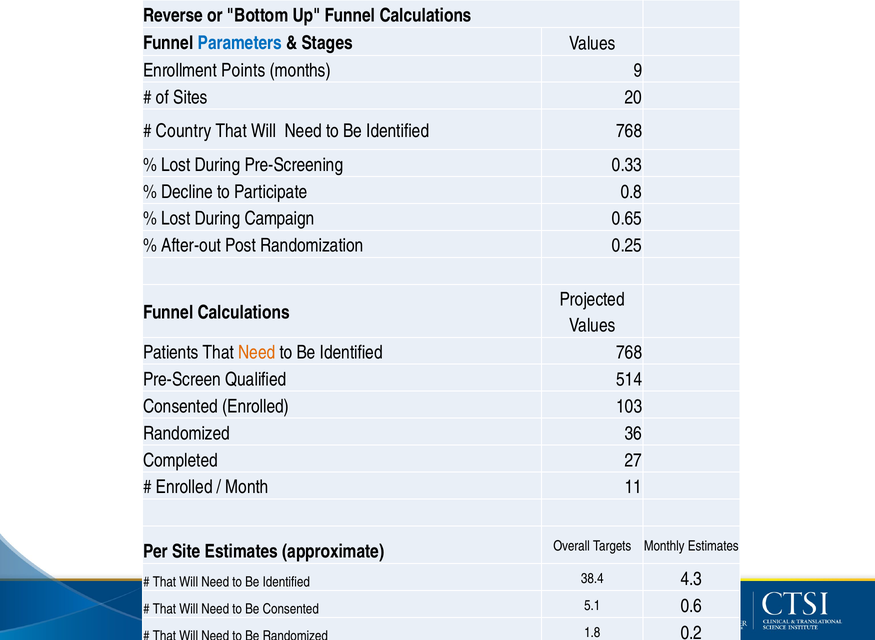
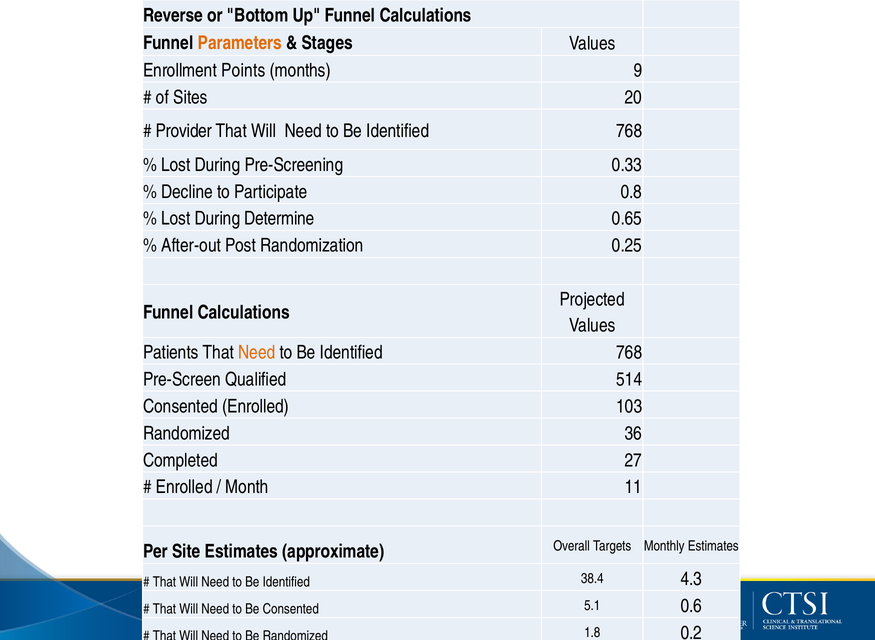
Parameters colour: blue -> orange (240, 43)
Country: Country -> Provider (184, 131)
Campaign: Campaign -> Determine (279, 219)
